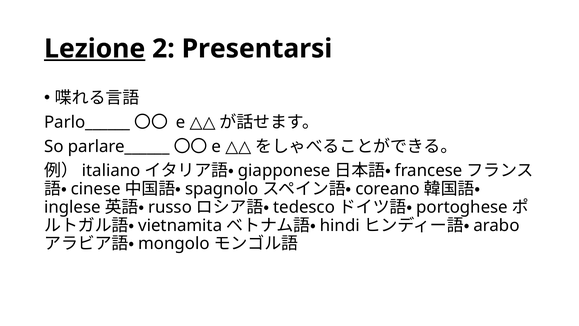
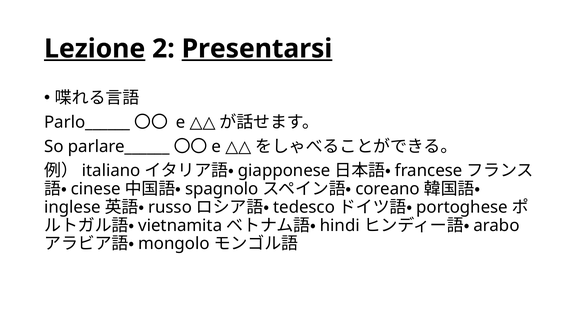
Presentarsi underline: none -> present (257, 49)
